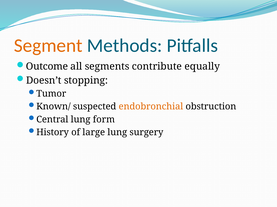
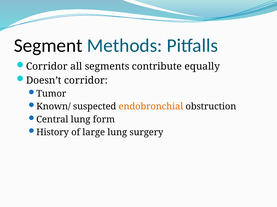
Segment colour: orange -> black (48, 46)
Outcome: Outcome -> Corridor (47, 67)
Doesn’t stopping: stopping -> corridor (86, 81)
